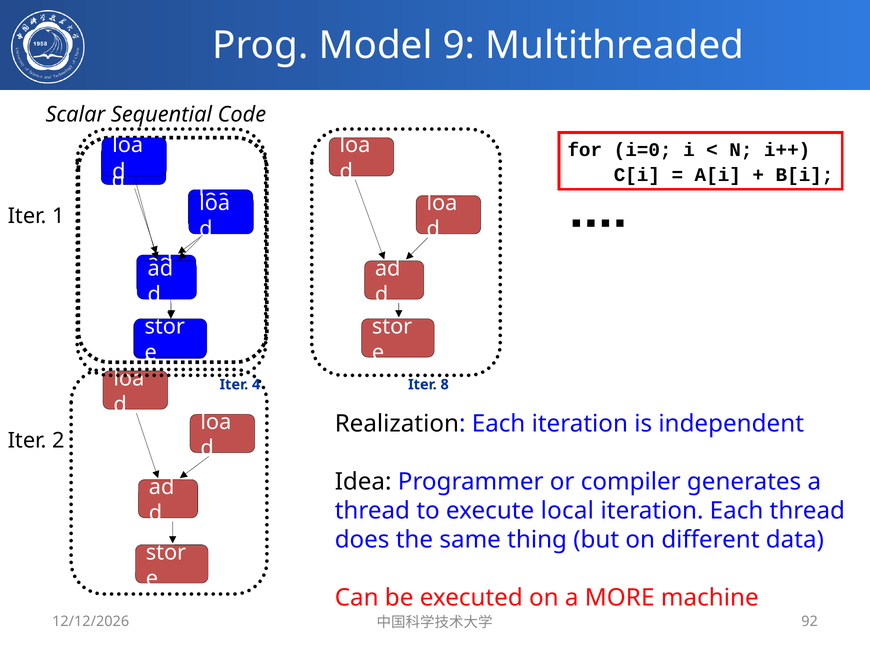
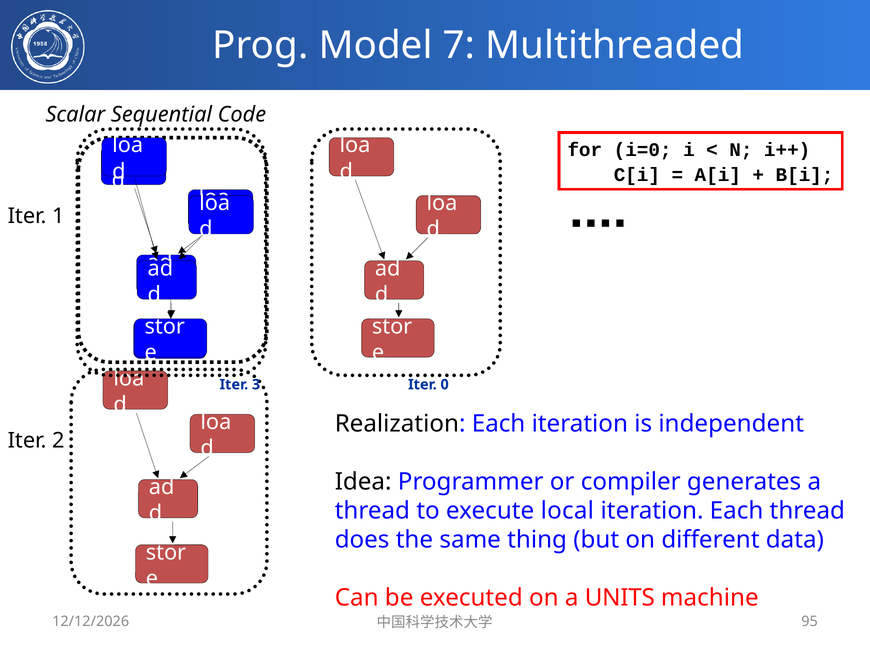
9: 9 -> 7 (459, 46)
4: 4 -> 3 (256, 385)
8: 8 -> 0 (445, 385)
MORE: MORE -> UNITS (620, 598)
92: 92 -> 95 (810, 622)
